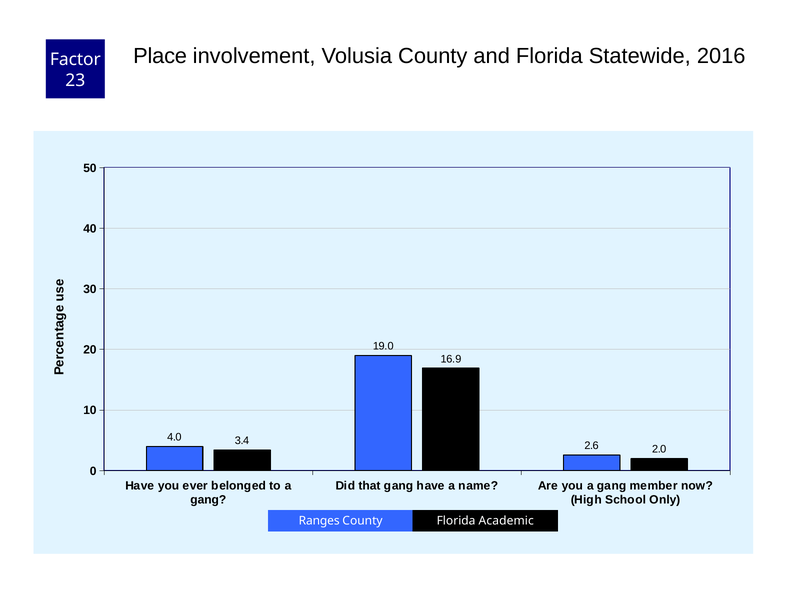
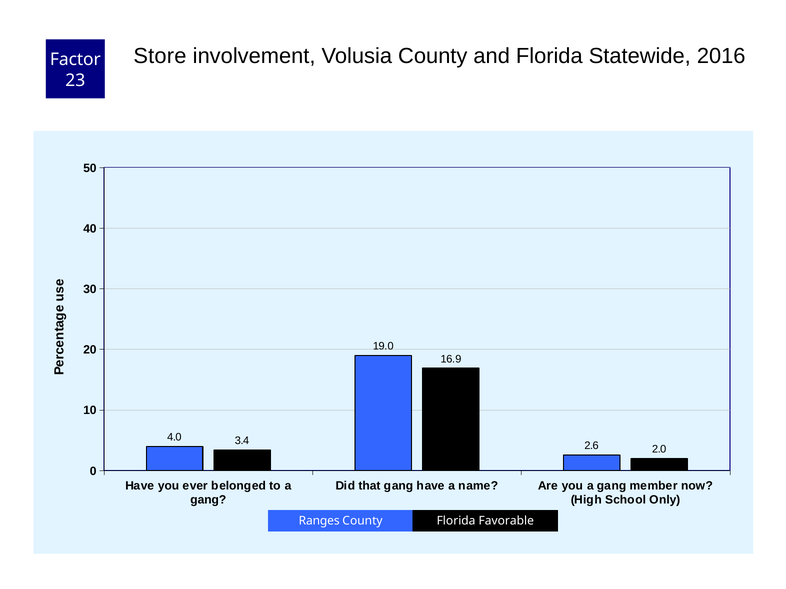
Place: Place -> Store (160, 56)
Academic: Academic -> Favorable (506, 521)
